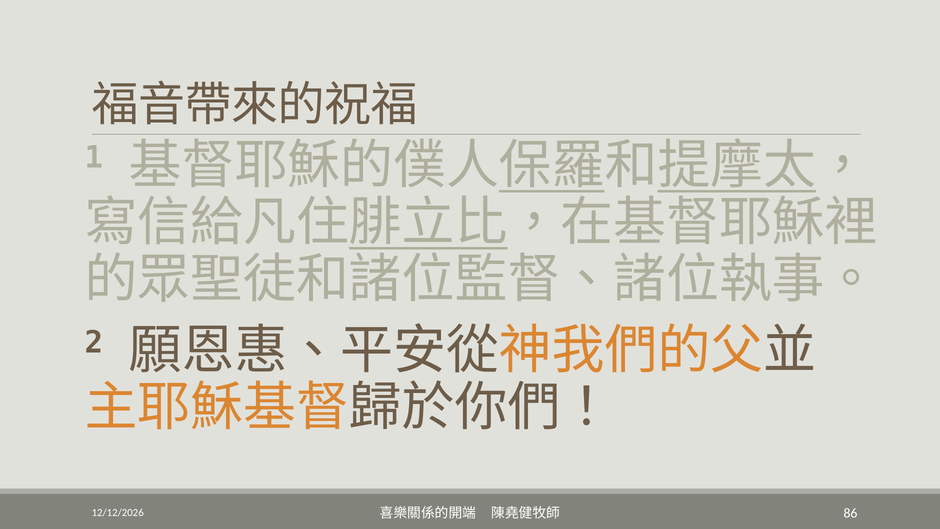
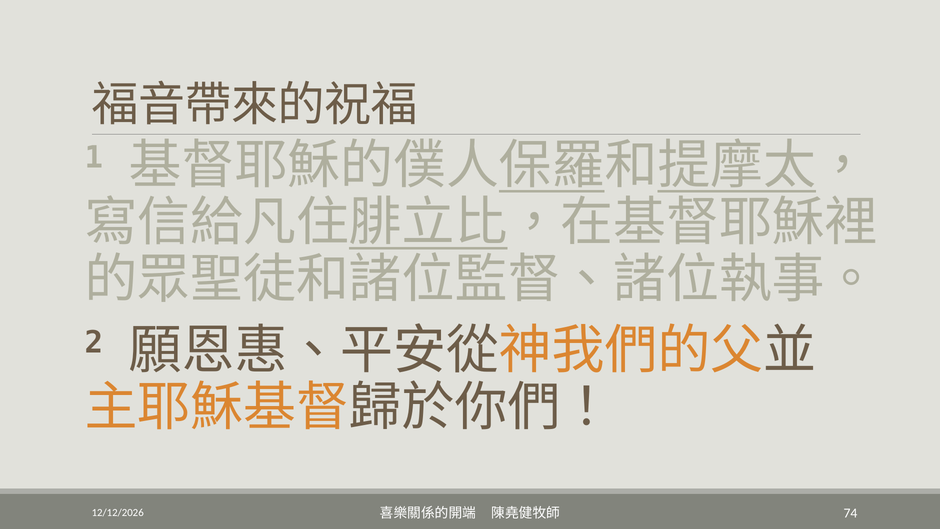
86: 86 -> 74 (850, 513)
